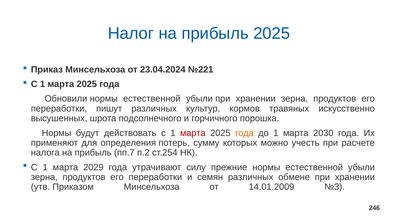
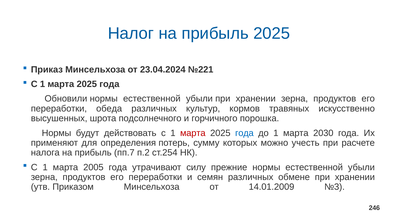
пишут: пишут -> обеда (109, 109)
года colour: orange -> blue (244, 133)
2029: 2029 -> 2005 (93, 167)
